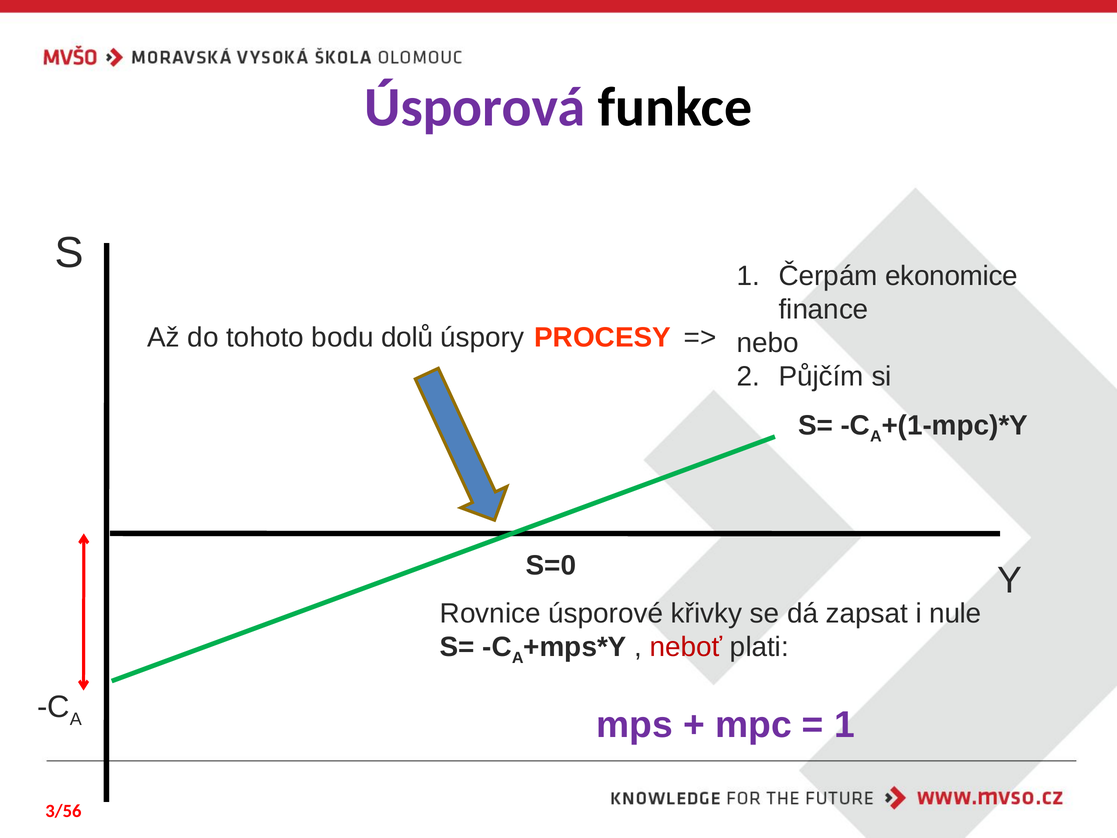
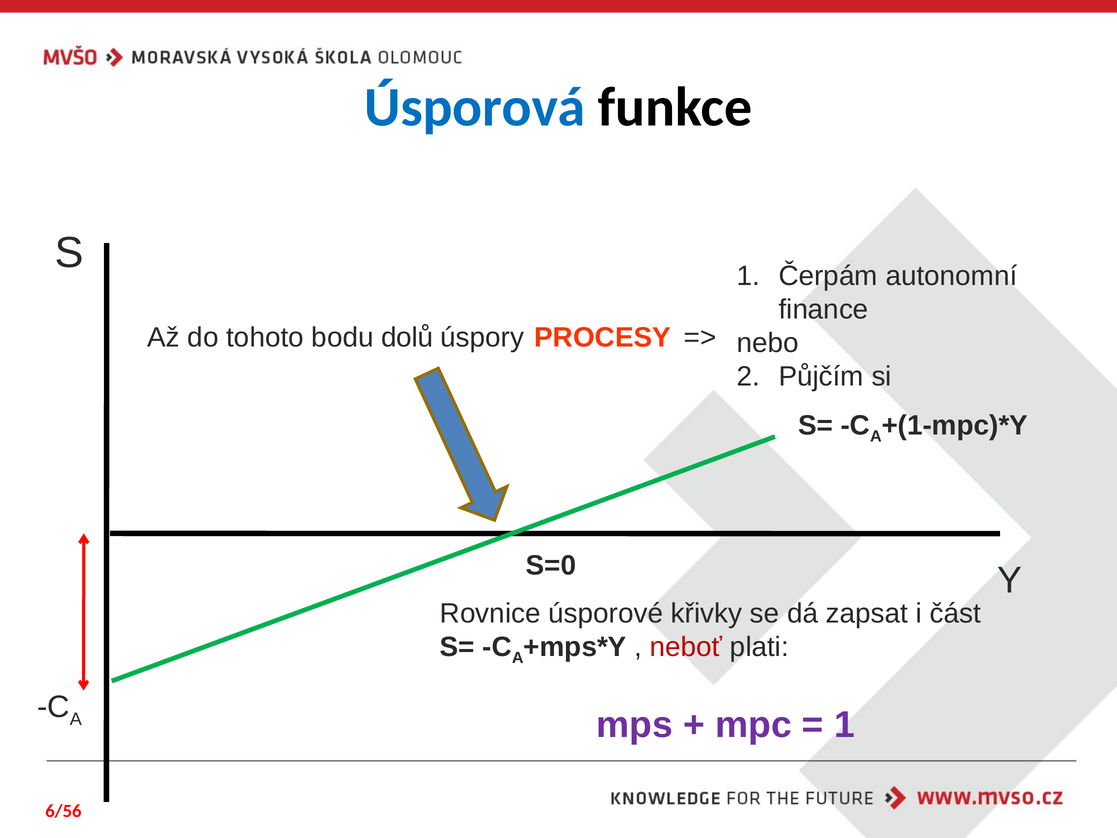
Úsporová colour: purple -> blue (475, 107)
ekonomice: ekonomice -> autonomní (951, 276)
nule: nule -> část (955, 613)
3/56: 3/56 -> 6/56 (63, 811)
